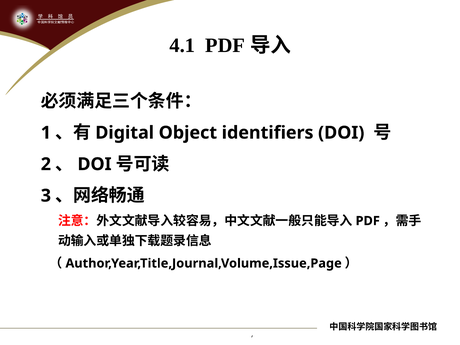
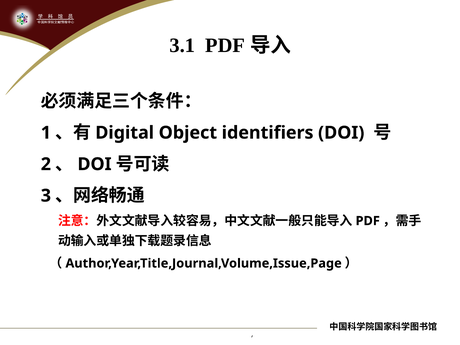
4.1: 4.1 -> 3.1 (182, 45)
